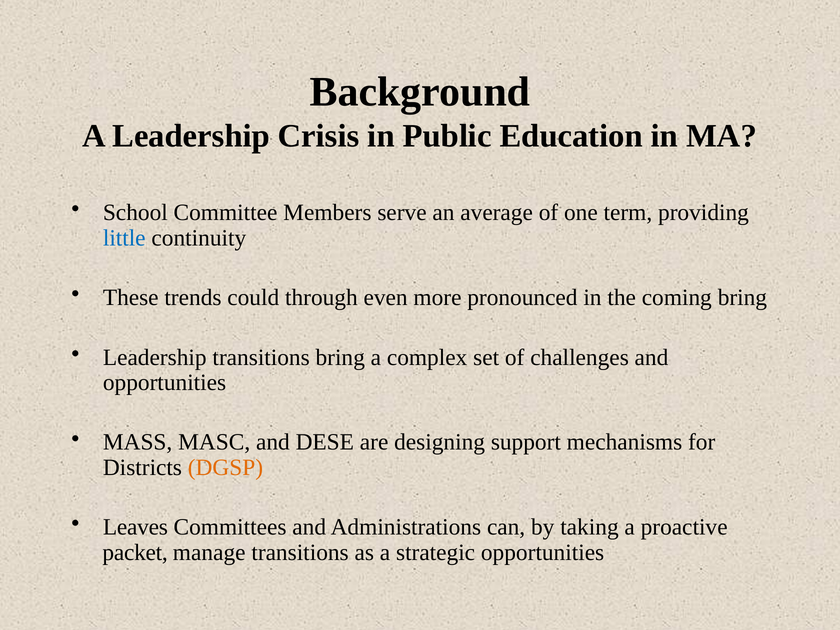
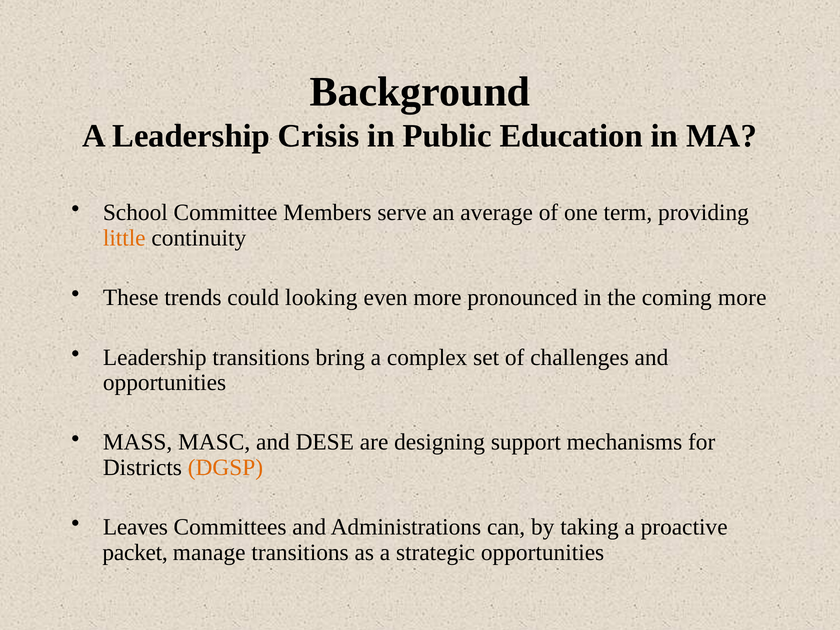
little colour: blue -> orange (124, 238)
through: through -> looking (321, 298)
coming bring: bring -> more (742, 298)
